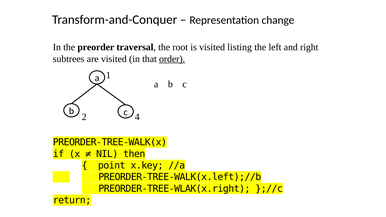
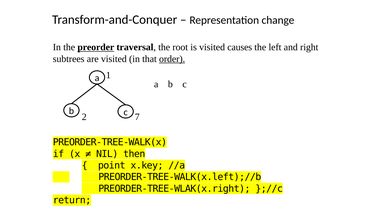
preorder underline: none -> present (96, 47)
listing: listing -> causes (240, 47)
4: 4 -> 7 (137, 117)
